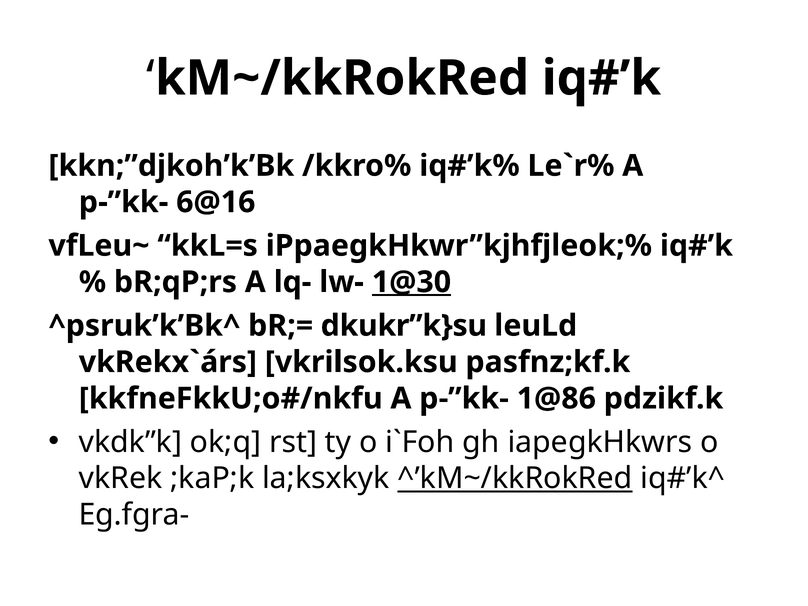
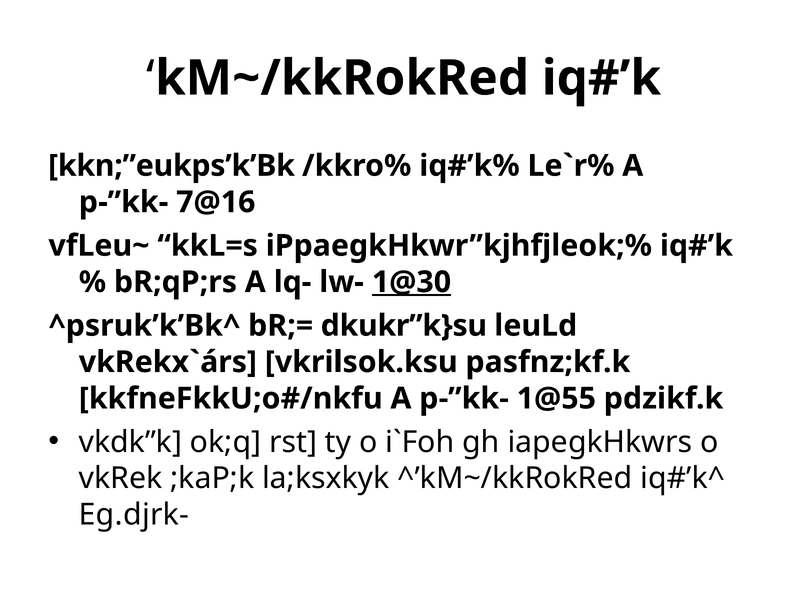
kkn;”djkoh’k’Bk: kkn;”djkoh’k’Bk -> kkn;”eukps’k’Bk (171, 166)
6@16: 6@16 -> 7@16 (216, 202)
1@86: 1@86 -> 1@55 (556, 398)
^’kM~/kkRokRed underline: present -> none (515, 478)
Eg.fgra-: Eg.fgra- -> Eg.djrk- (134, 515)
